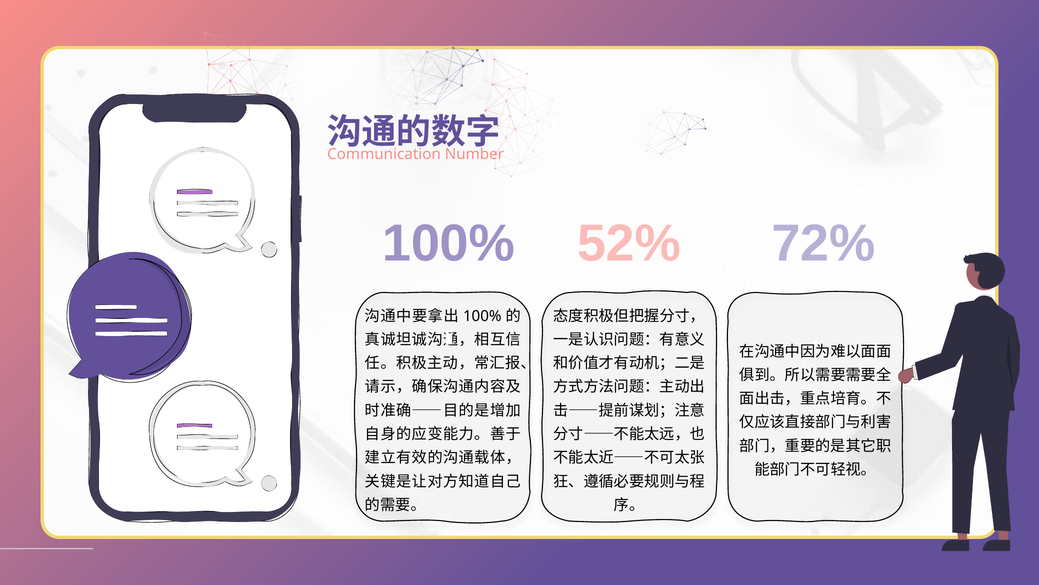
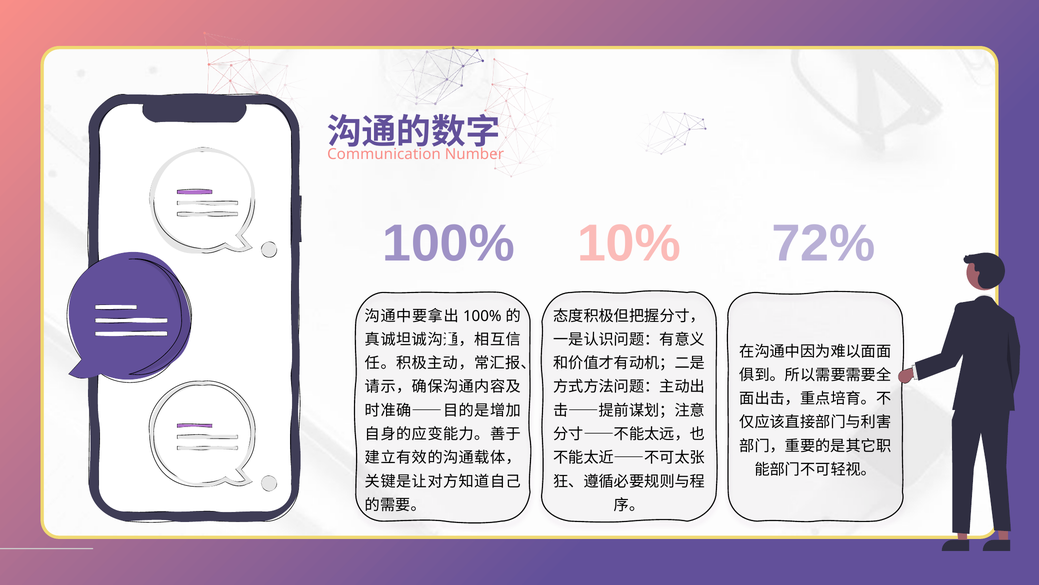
52%: 52% -> 10% (629, 244)
